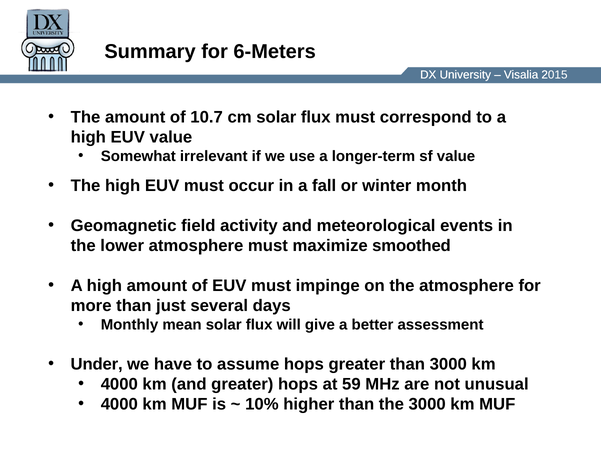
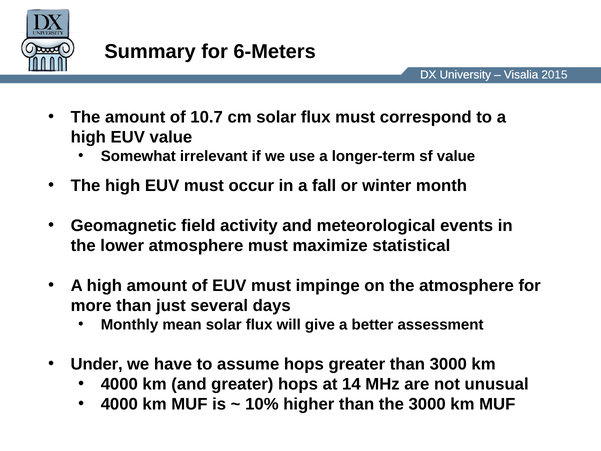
smoothed: smoothed -> statistical (411, 246)
59: 59 -> 14 (351, 384)
